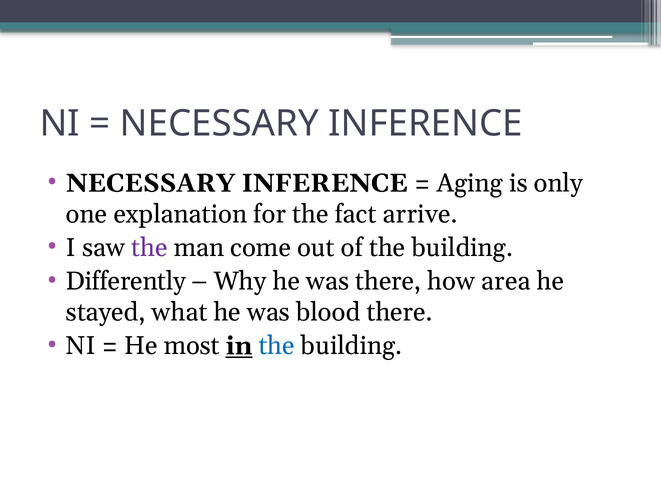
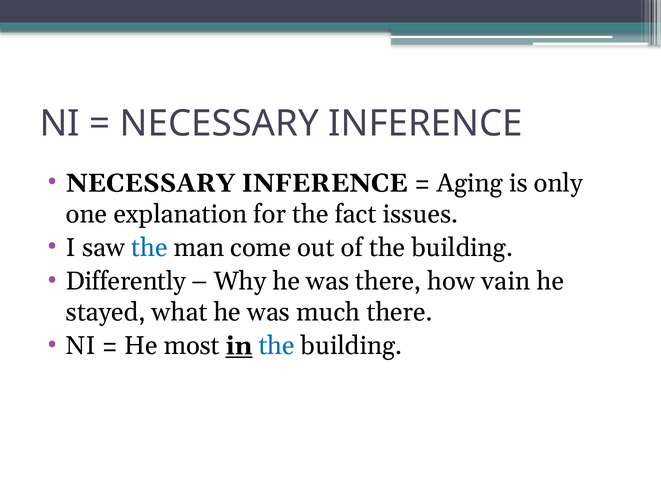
arrive: arrive -> issues (420, 214)
the colour: purple -> blue (149, 248)
area: area -> vain (506, 281)
blood: blood -> much (328, 312)
